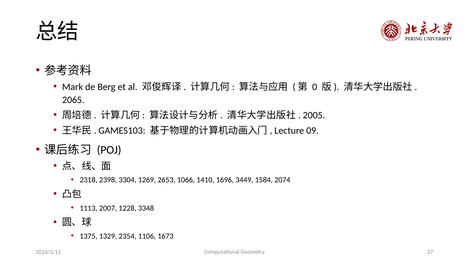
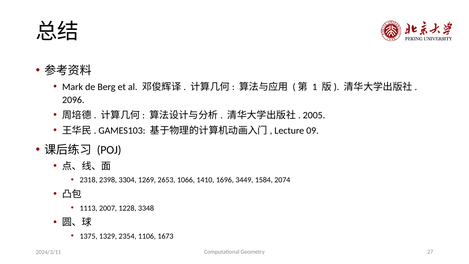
0: 0 -> 1 (315, 87)
2065: 2065 -> 2096 (73, 100)
